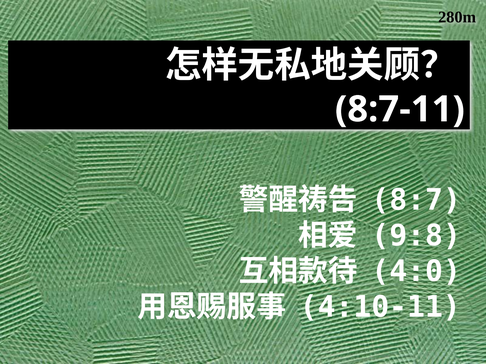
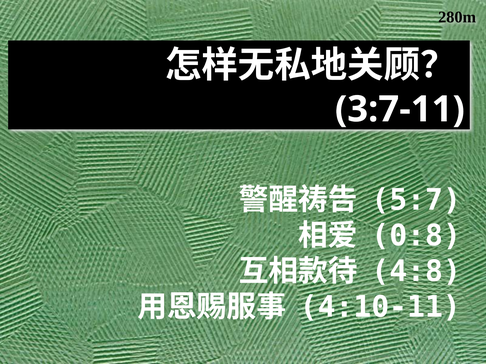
8:7-11: 8:7-11 -> 3:7-11 (400, 109)
8:7: 8:7 -> 5:7 (416, 200)
9:8: 9:8 -> 0:8 (416, 236)
4:0: 4:0 -> 4:8 (416, 272)
